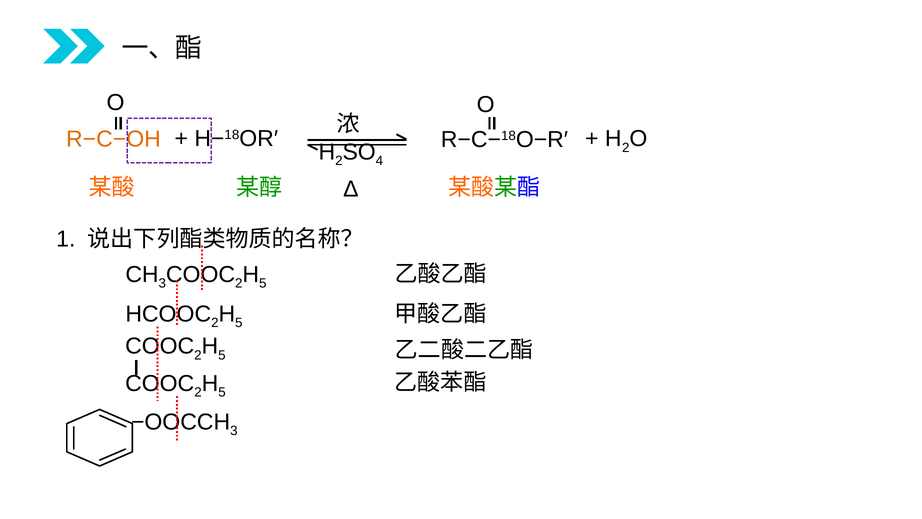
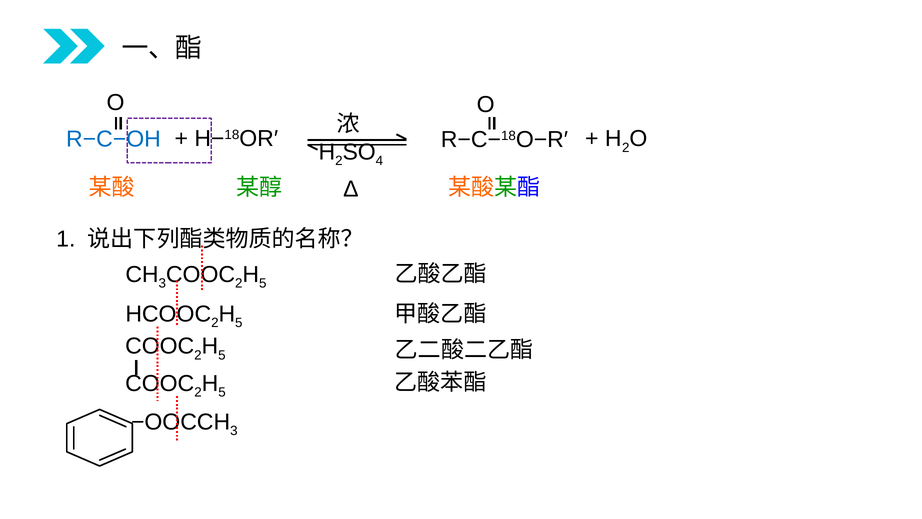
R−C−OH colour: orange -> blue (113, 139)
